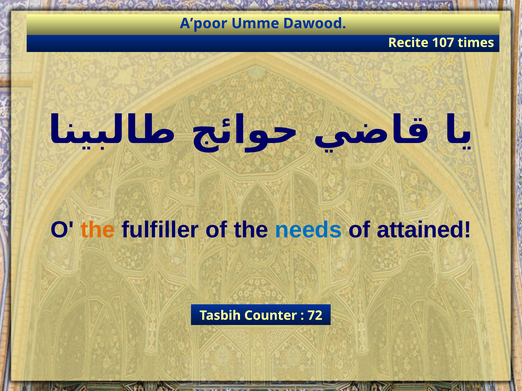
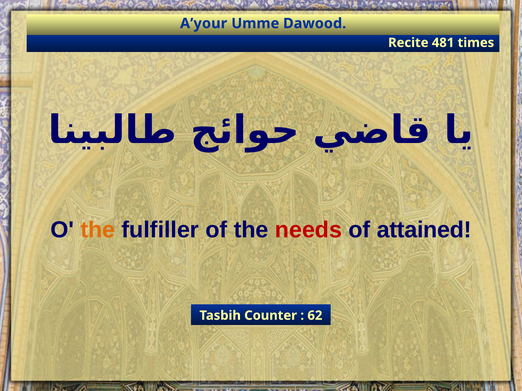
A’poor: A’poor -> A’your (204, 23)
107: 107 -> 481 (443, 43)
needs colour: blue -> red (308, 230)
72: 72 -> 62 (315, 316)
